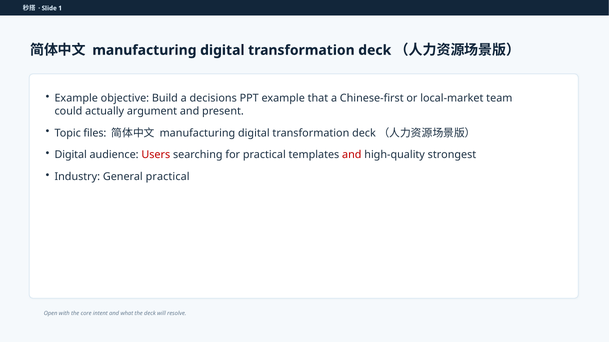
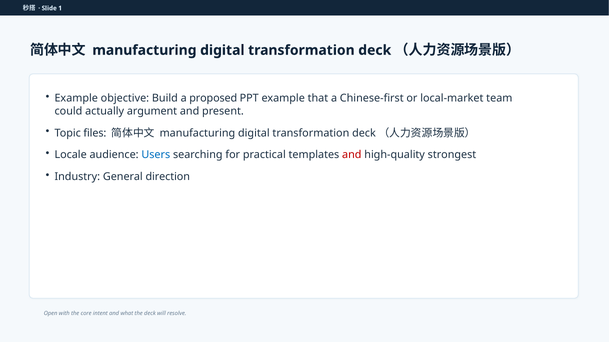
decisions: decisions -> proposed (213, 99)
Digital: Digital -> Locale (71, 155)
Users colour: red -> blue (156, 155)
General practical: practical -> direction (168, 177)
